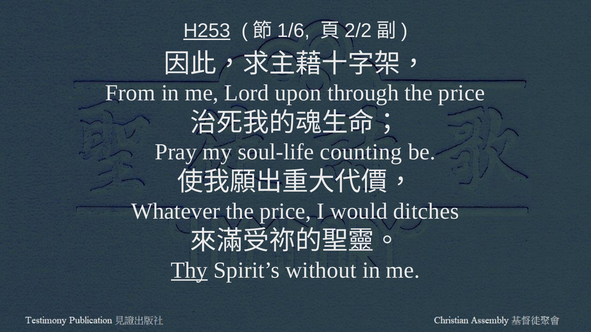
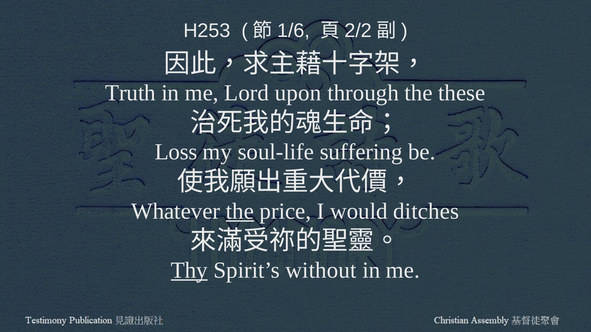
H253 underline: present -> none (207, 31)
From: From -> Truth (130, 93)
through the price: price -> these (462, 93)
Pray: Pray -> Loss (176, 152)
counting: counting -> suffering (361, 152)
the underline: none -> present (240, 211)
